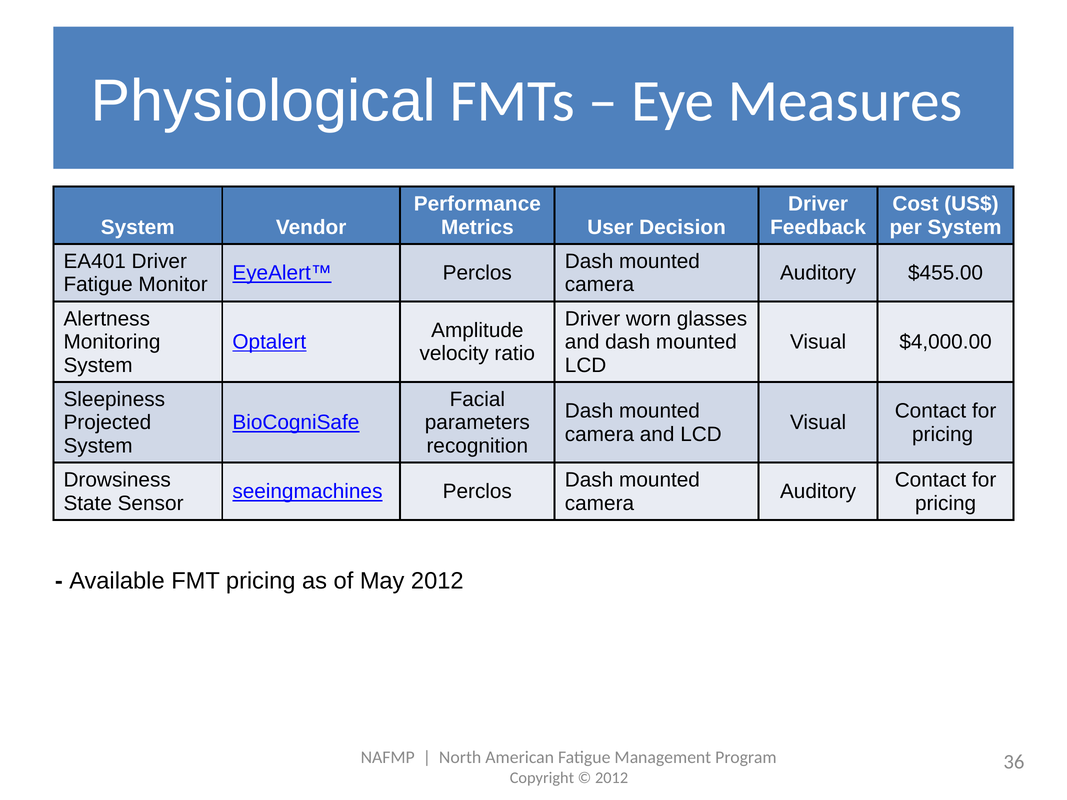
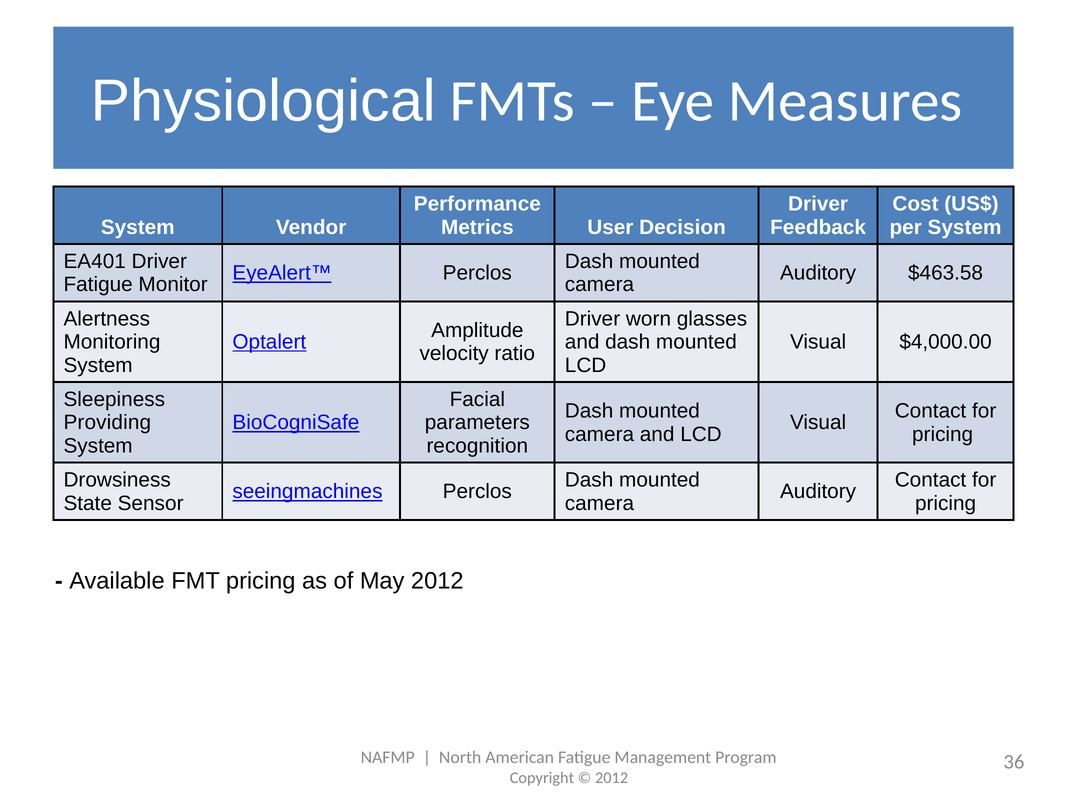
$455.00: $455.00 -> $463.58 (946, 273)
Projected: Projected -> Providing (107, 423)
